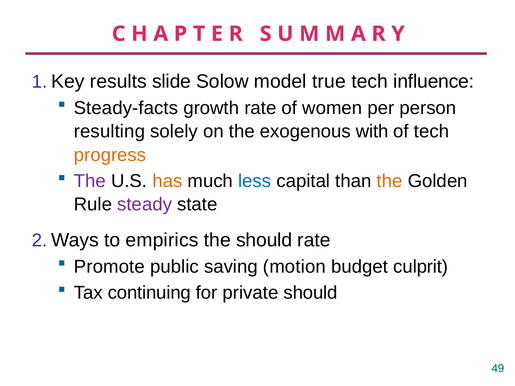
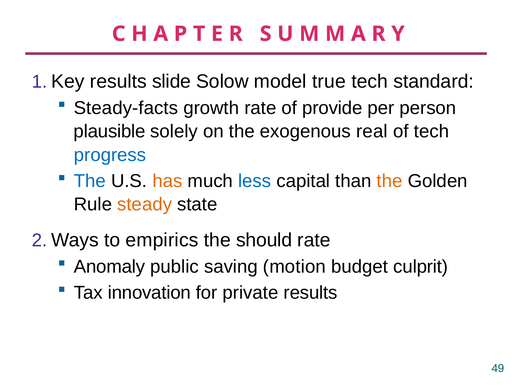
influence: influence -> standard (434, 82)
women: women -> provide (332, 108)
resulting: resulting -> plausible (110, 132)
with: with -> real (372, 132)
progress colour: orange -> blue (110, 155)
The colour: purple -> blue (90, 181)
steady colour: purple -> orange (145, 205)
Promote: Promote -> Anomaly (110, 267)
continuing: continuing -> innovation (149, 293)
private should: should -> results (311, 293)
